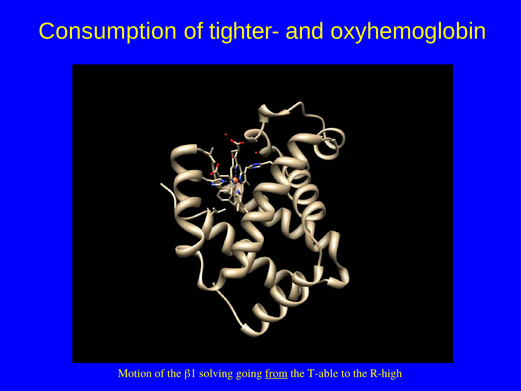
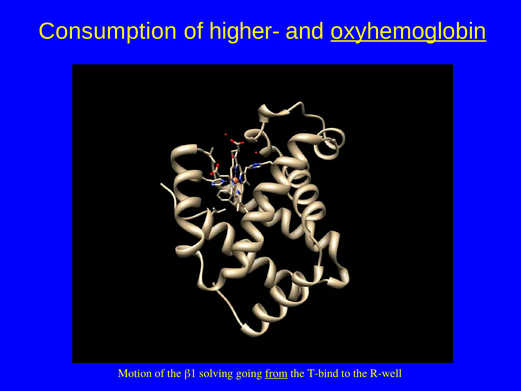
tighter-: tighter- -> higher- (244, 31)
oxyhemoglobin underline: none -> present (409, 31)
T-able: T-able -> T-bind (323, 373)
R-high: R-high -> R-well (386, 373)
